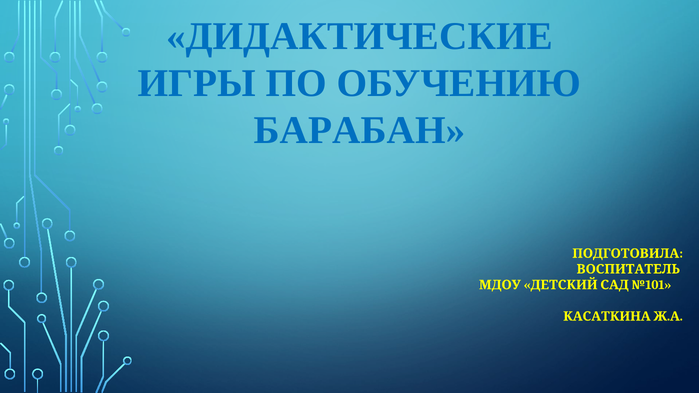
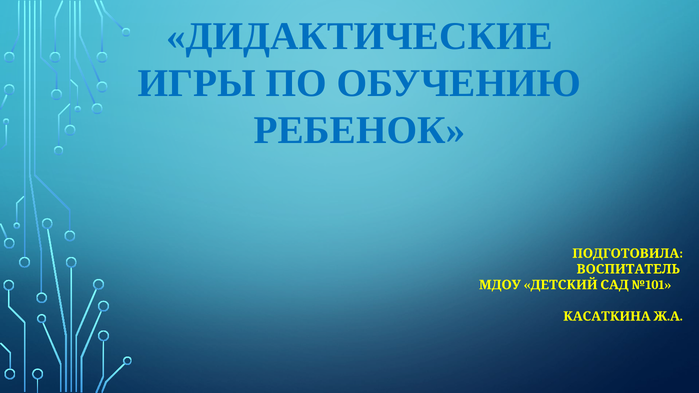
БАРАБАН: БАРАБАН -> РЕБЕНОК (359, 131)
